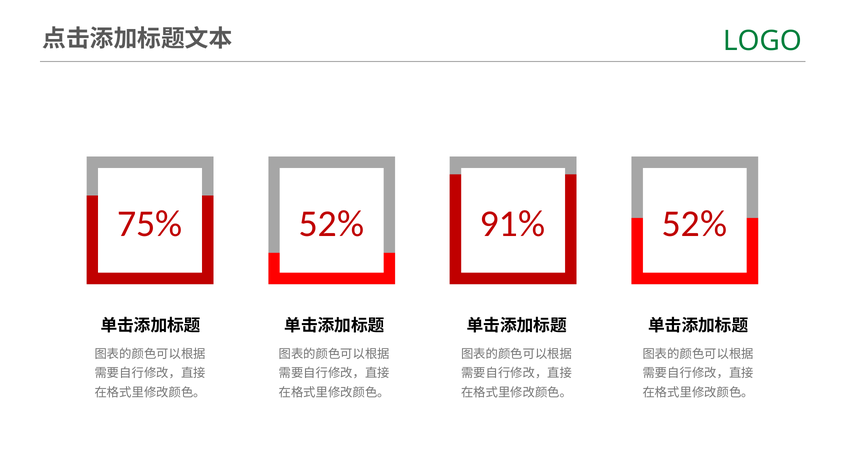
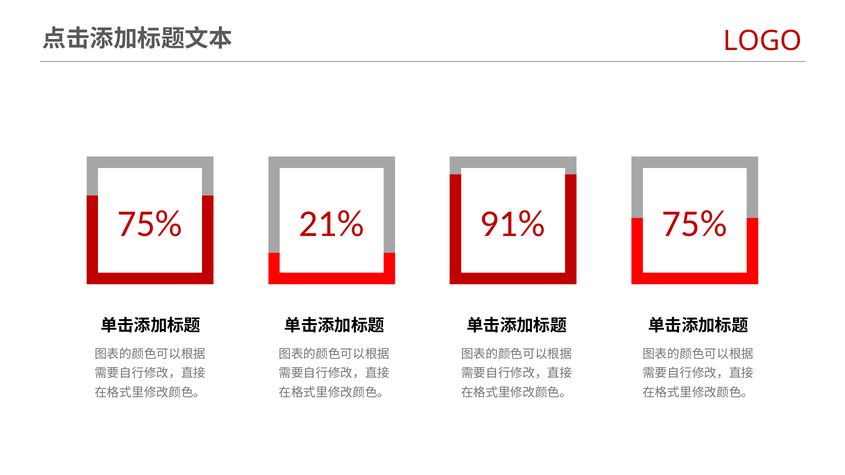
LOGO colour: green -> red (762, 41)
75% 52%: 52% -> 21% (331, 224)
91% 52%: 52% -> 75% (695, 224)
